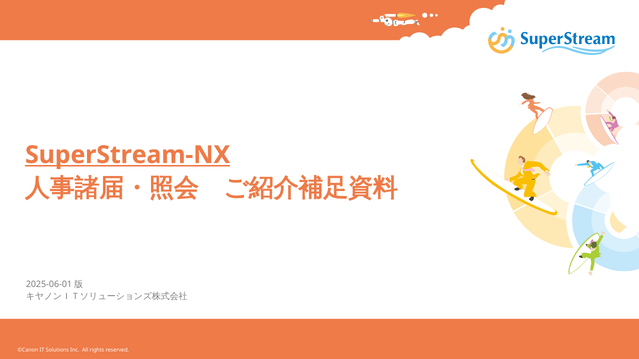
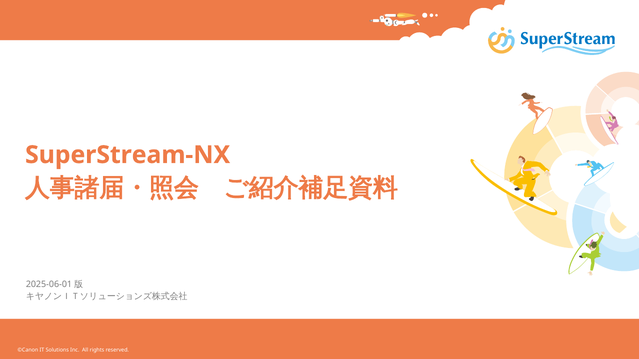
SuperStream-NX underline: present -> none (128, 155)
